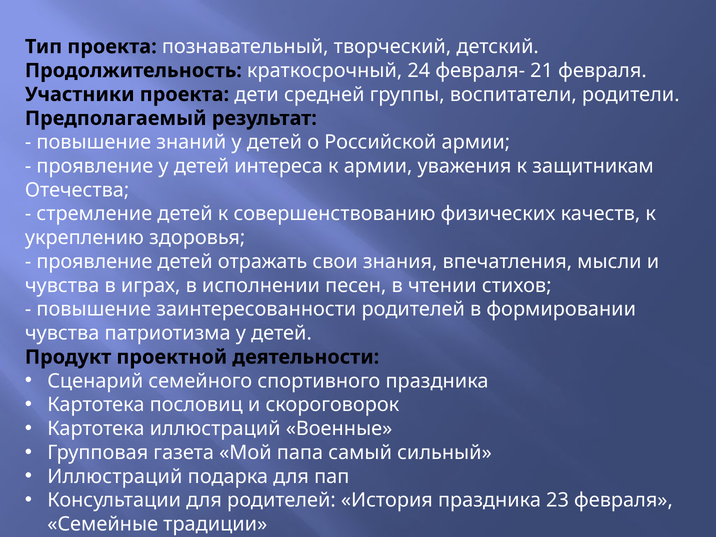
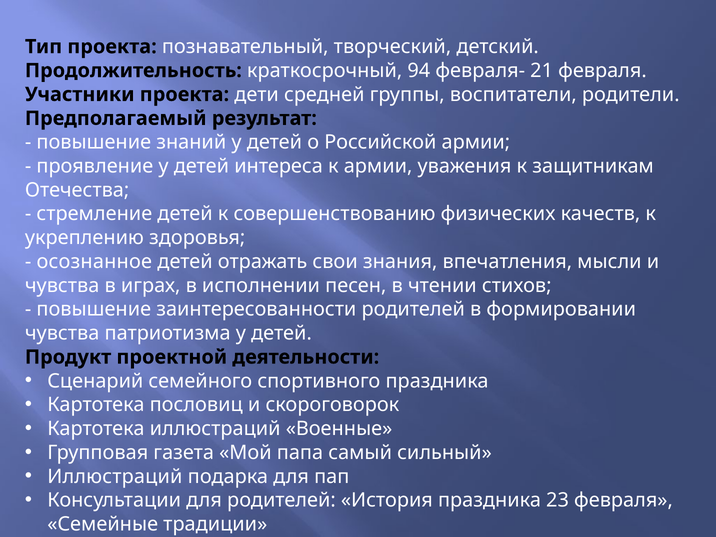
24: 24 -> 94 (419, 71)
проявление: проявление -> осознанное (94, 262)
